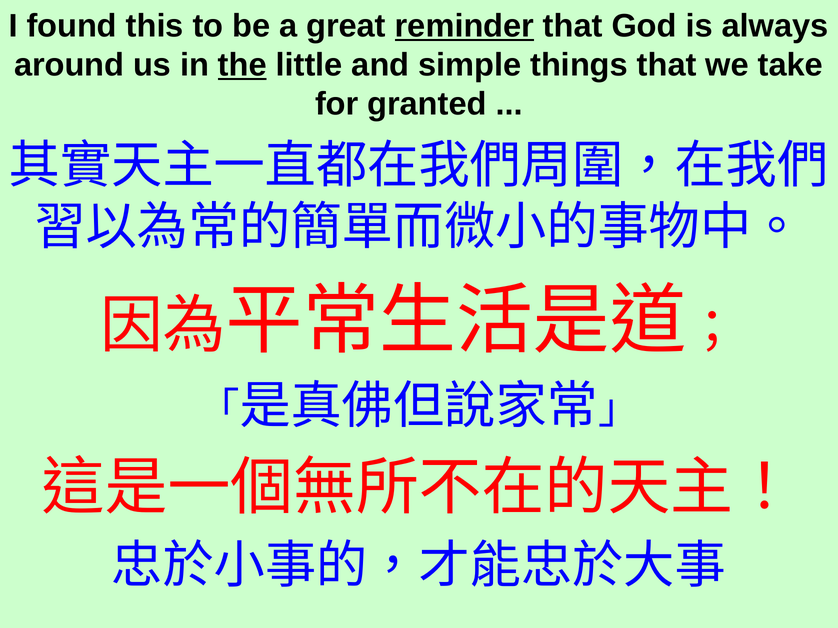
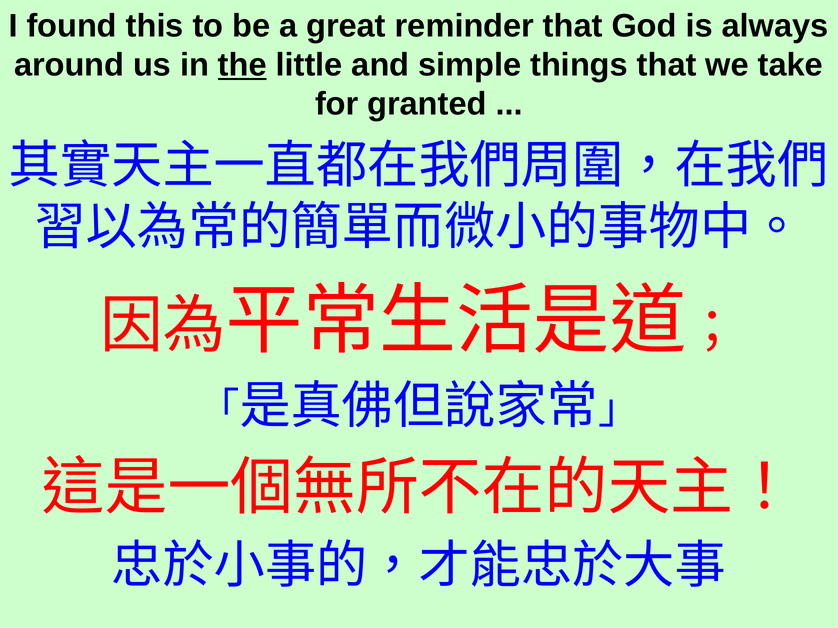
reminder underline: present -> none (464, 26)
